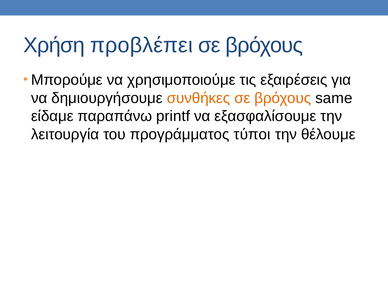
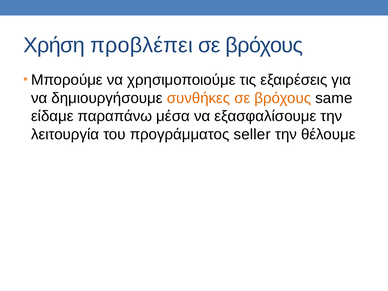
printf: printf -> μέσα (173, 116)
τύποι: τύποι -> seller (252, 134)
